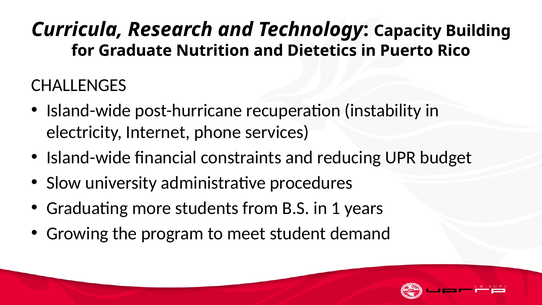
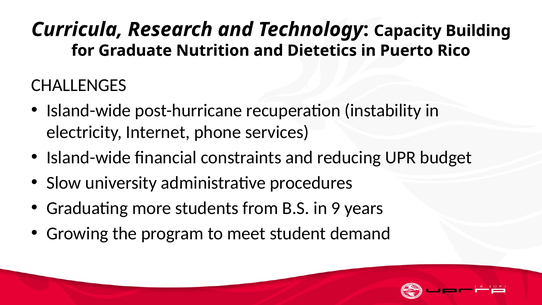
1: 1 -> 9 (336, 208)
